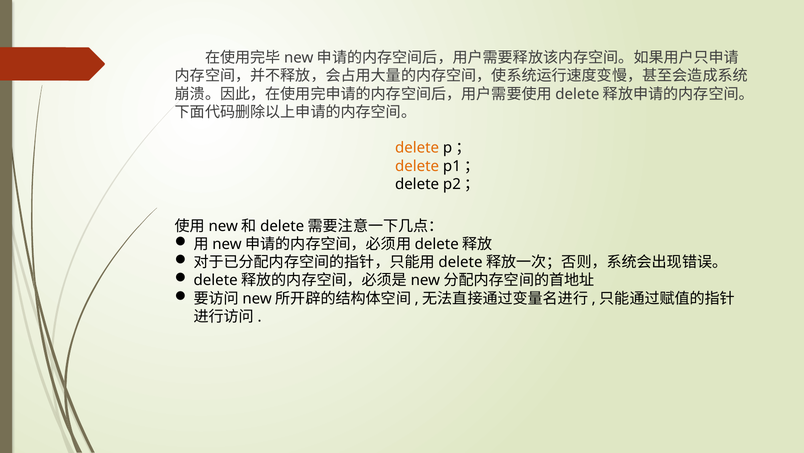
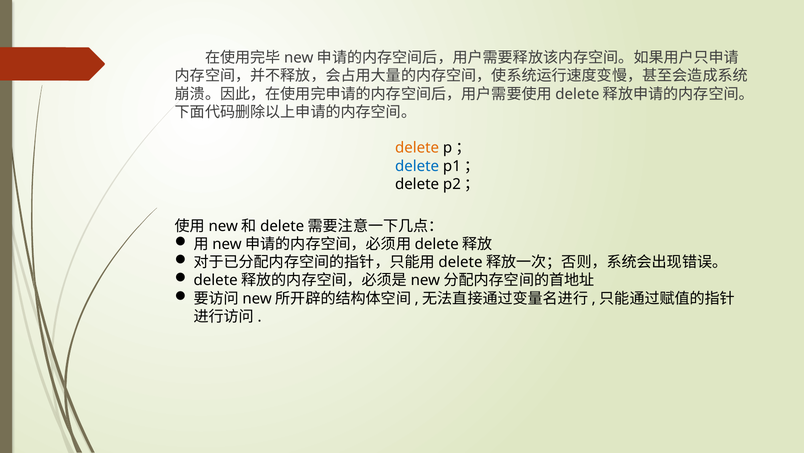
delete colour: orange -> blue (417, 166)
